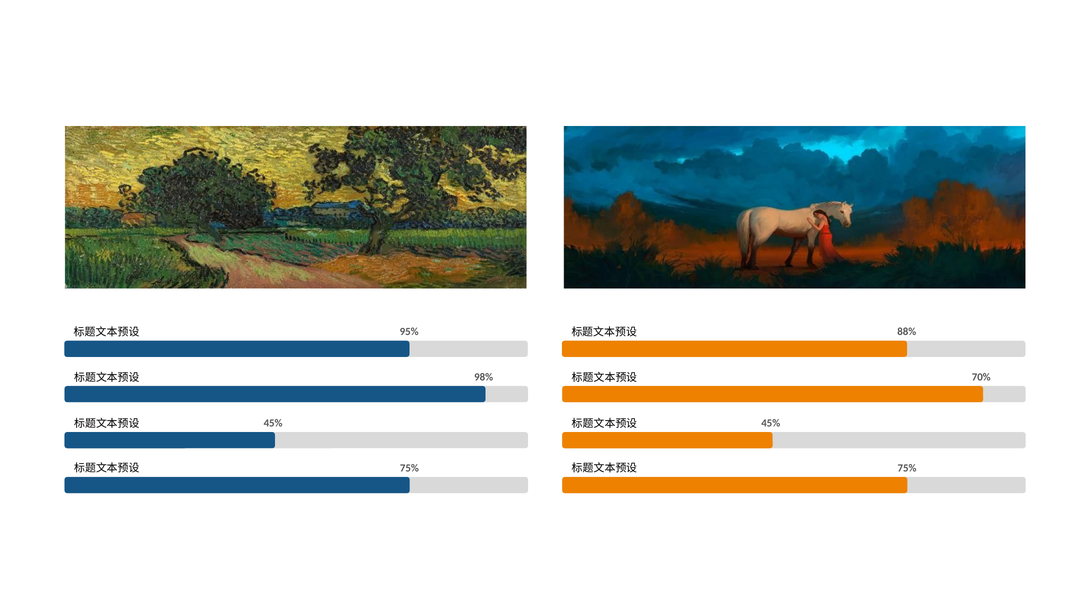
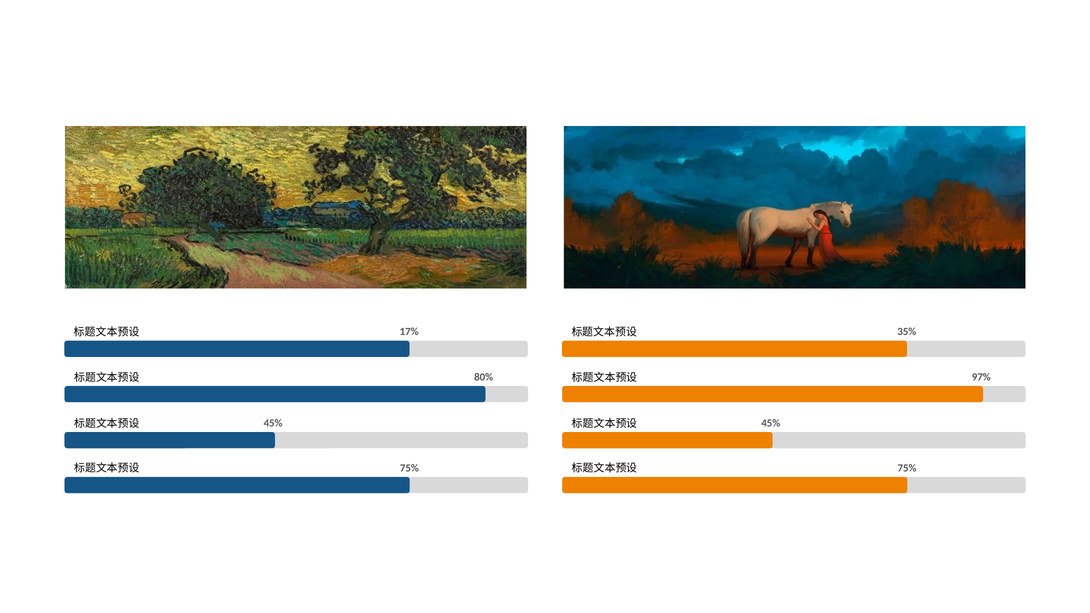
95%: 95% -> 17% (409, 332)
88%: 88% -> 35% (907, 332)
98%: 98% -> 80% (484, 377)
70%: 70% -> 97% (981, 377)
